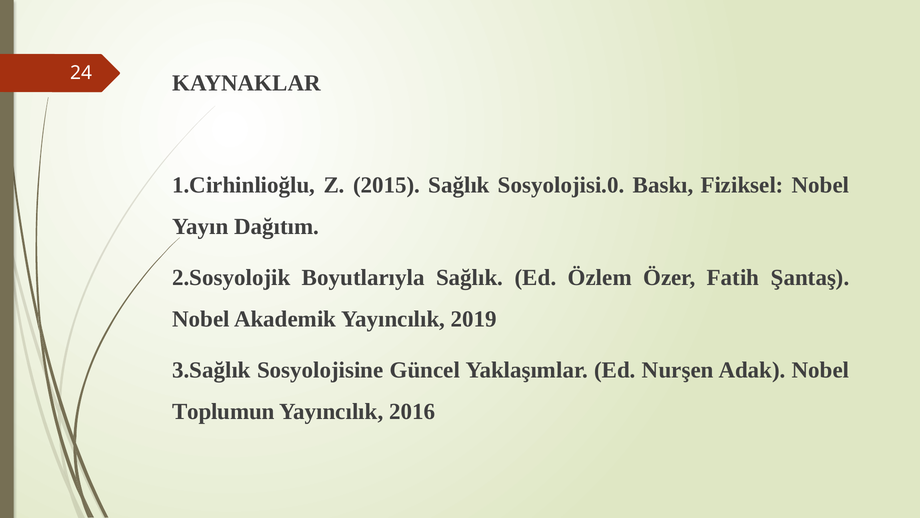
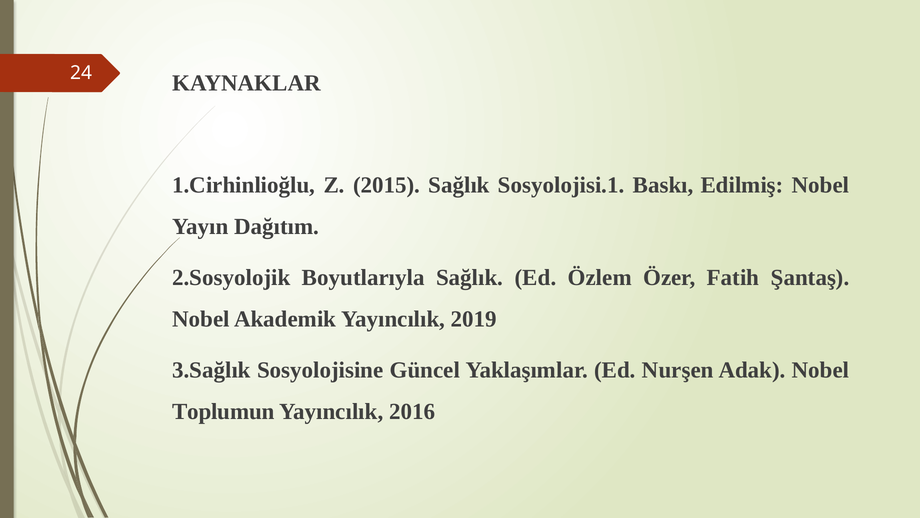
Sosyolojisi.0: Sosyolojisi.0 -> Sosyolojisi.1 (561, 185)
Fiziksel: Fiziksel -> Edilmiş (742, 185)
